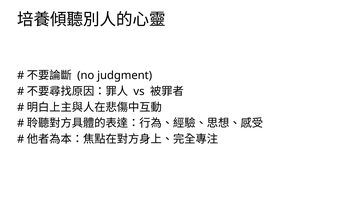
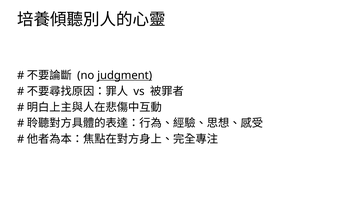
judgment underline: none -> present (125, 75)
